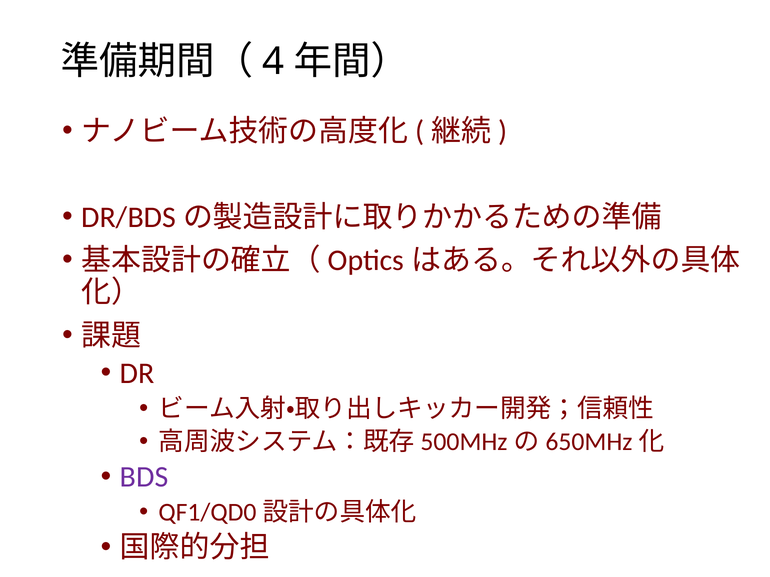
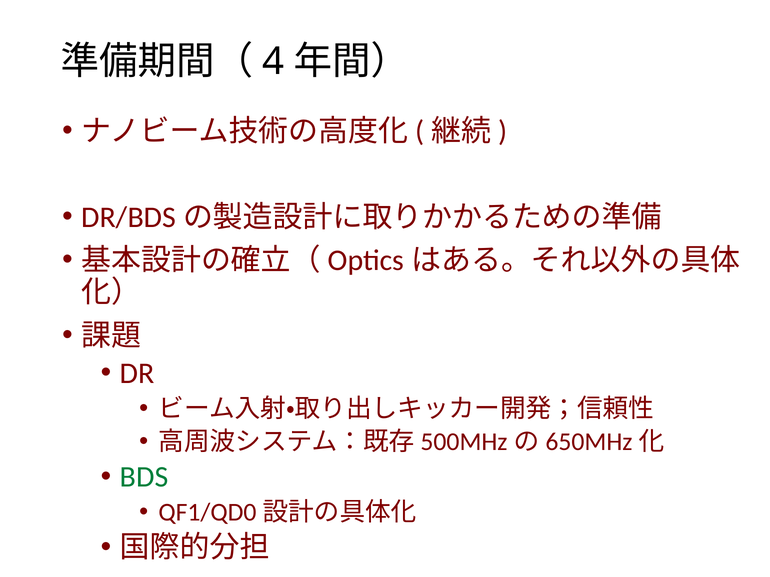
BDS colour: purple -> green (144, 477)
